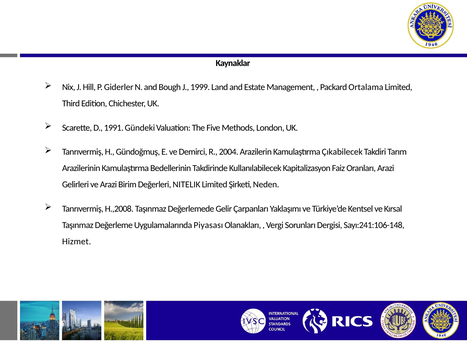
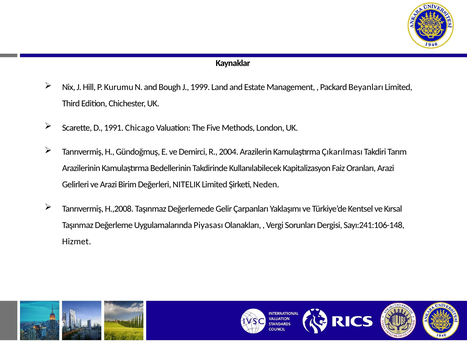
Giderler: Giderler -> Kurumu (119, 87)
Ortalama: Ortalama -> Beyanları (366, 87)
Gündeki: Gündeki -> Chicago (140, 128)
Çıkabilecek: Çıkabilecek -> Çıkarılması (342, 152)
